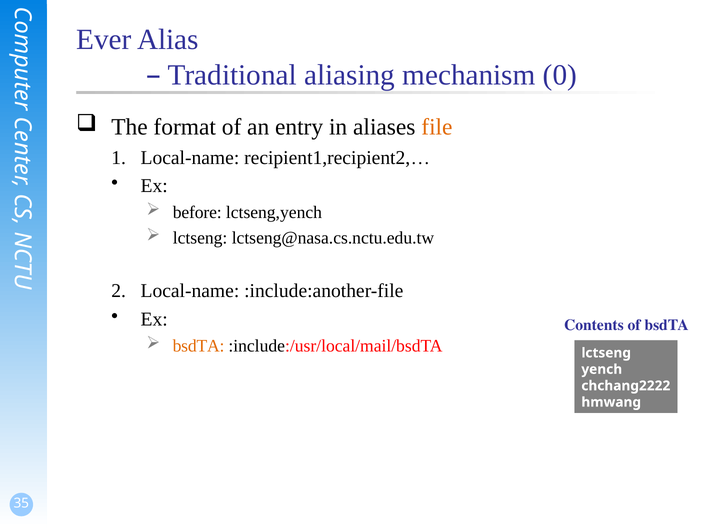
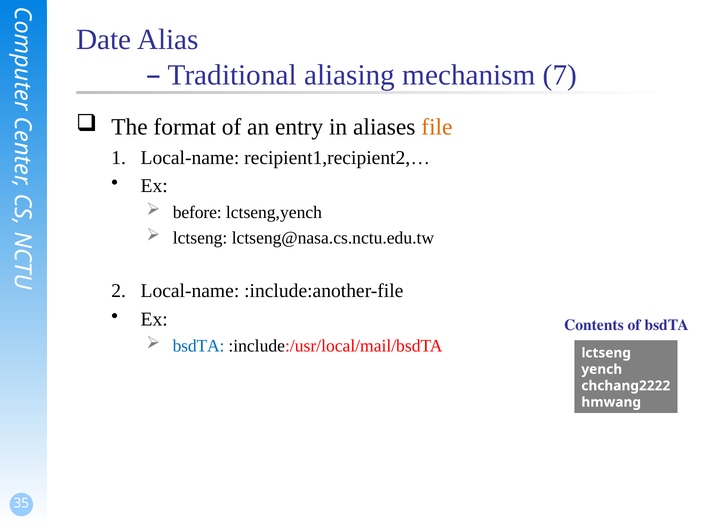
Ever: Ever -> Date (104, 40)
0: 0 -> 7 (560, 75)
bsdTA colour: orange -> blue (199, 345)
